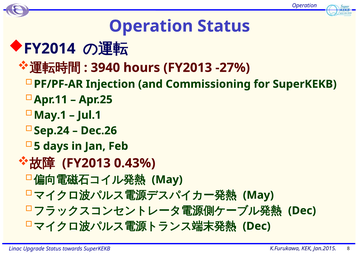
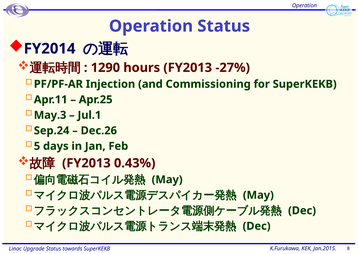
3940: 3940 -> 1290 (105, 68)
May.1: May.1 -> May.3 (50, 115)
